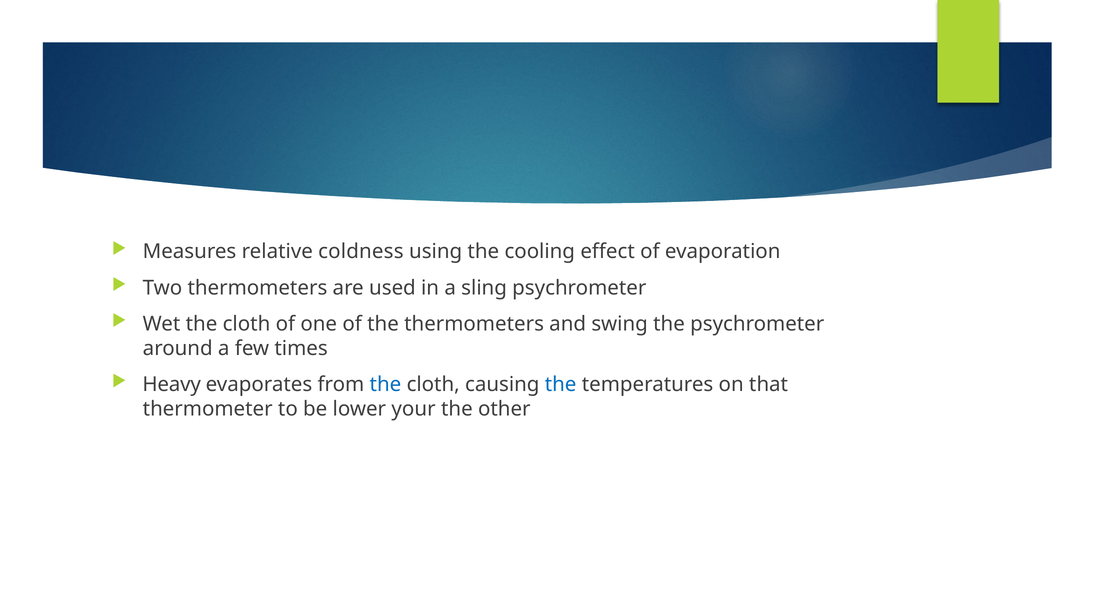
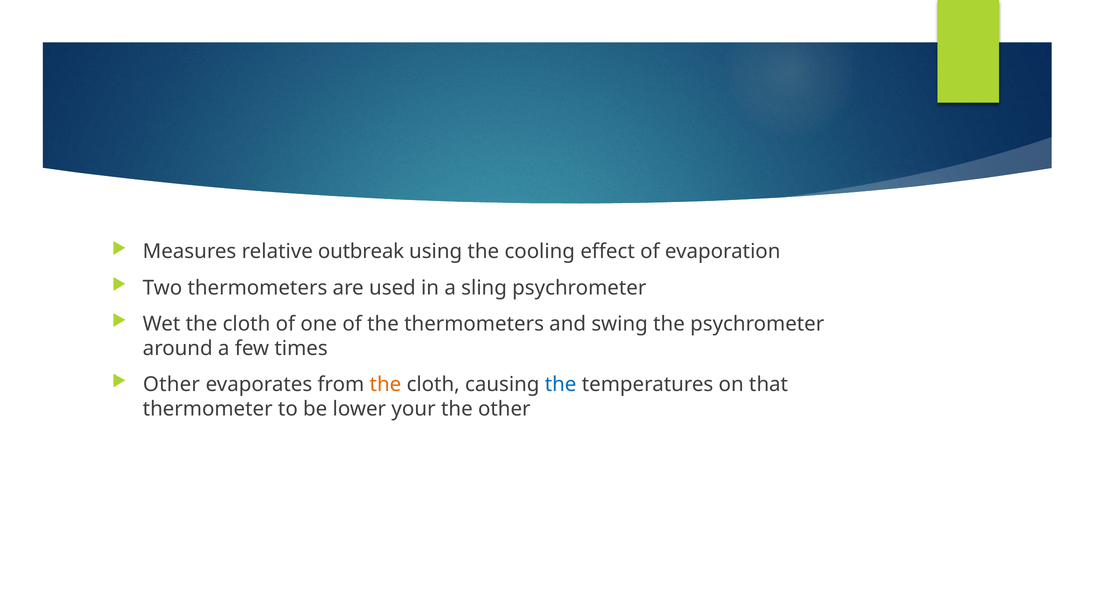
coldness: coldness -> outbreak (361, 252)
Heavy: Heavy -> Other (171, 384)
the colour: blue -> orange (385, 384)
